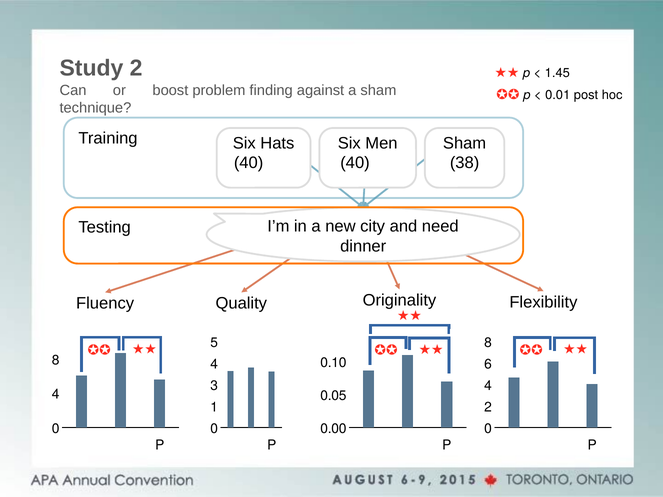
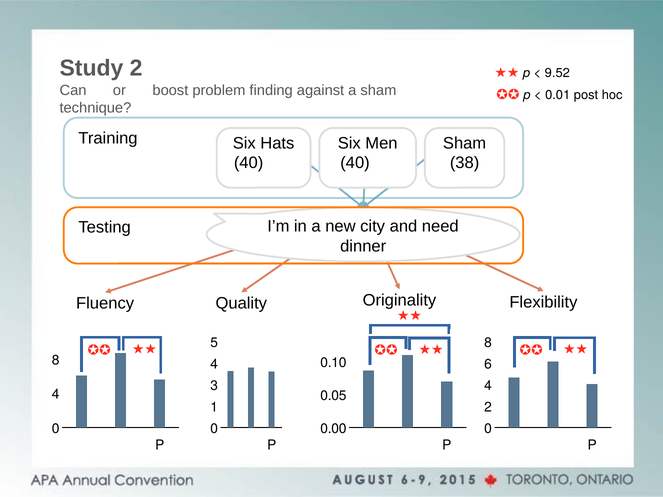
1.45: 1.45 -> 9.52 (557, 73)
